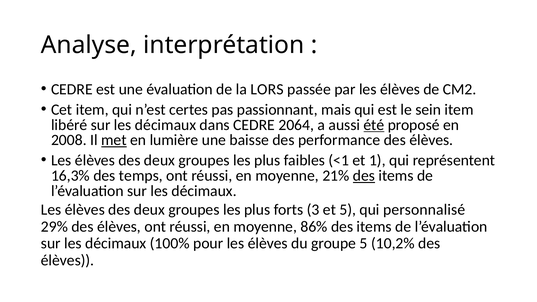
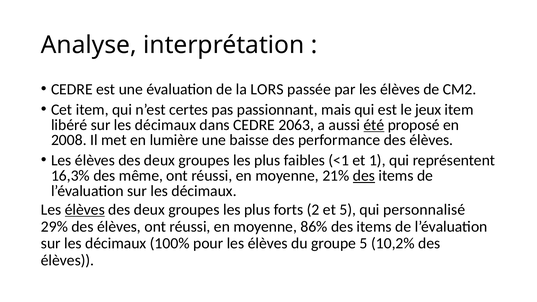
sein: sein -> jeux (428, 110)
2064: 2064 -> 2063 (296, 125)
met underline: present -> none (114, 140)
temps: temps -> même (141, 176)
élèves underline: none -> present (85, 210)
3: 3 -> 2 (313, 210)
